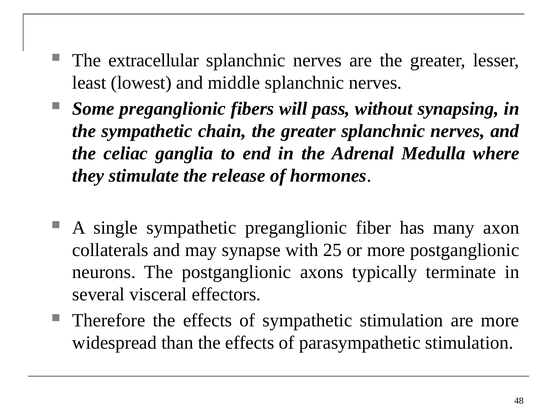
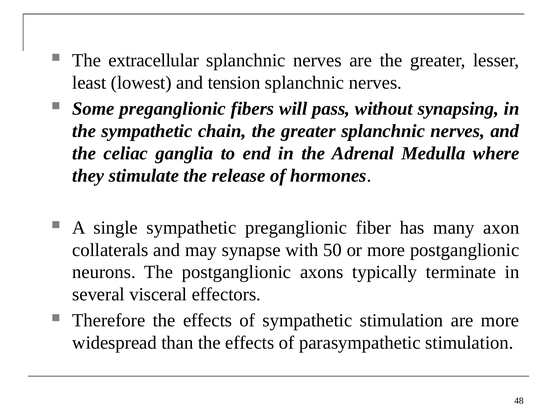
middle: middle -> tension (234, 83)
25: 25 -> 50 (333, 250)
